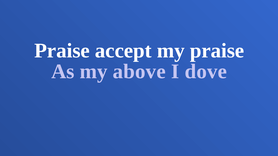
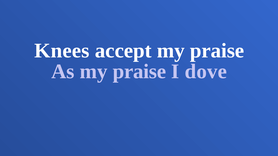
Praise: Praise -> Knees (62, 51)
As my above: above -> praise (139, 72)
